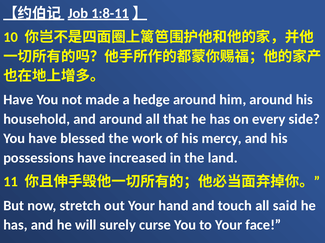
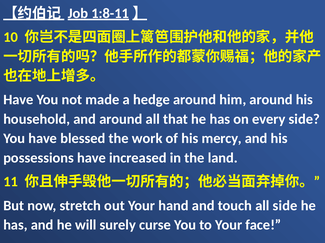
all said: said -> side (285, 206)
